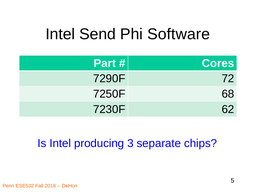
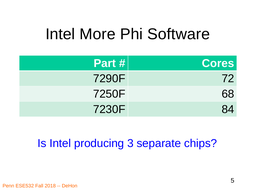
Send: Send -> More (98, 34)
62: 62 -> 84 (228, 109)
